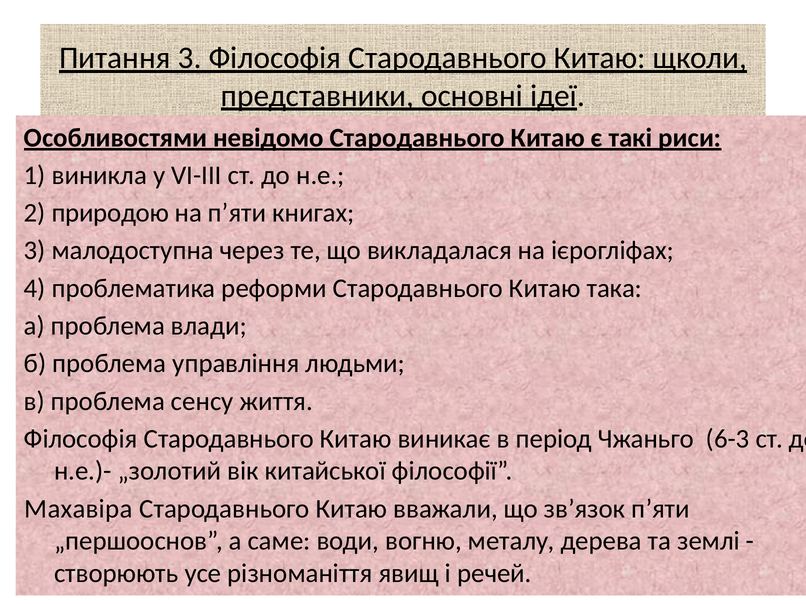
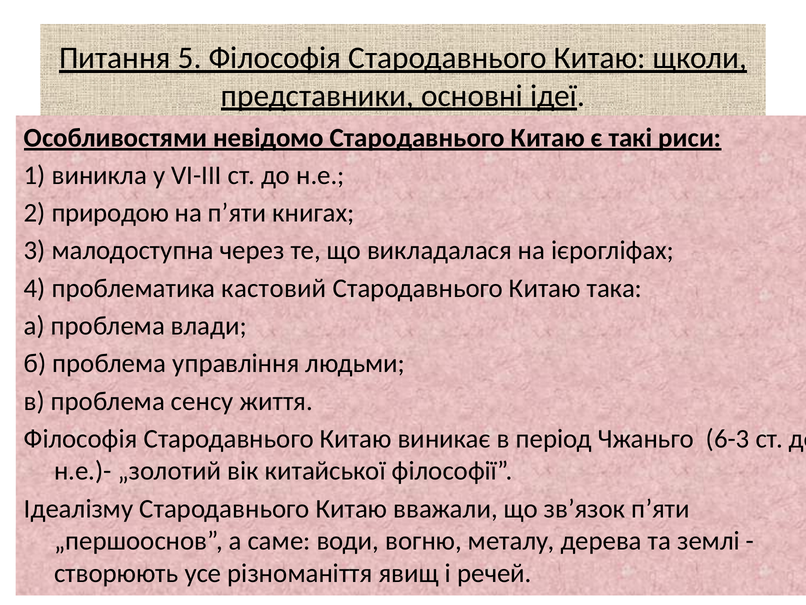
Питання 3: 3 -> 5 (190, 58)
реформи: реформи -> кастовий (274, 288)
Махавіра: Махавіра -> Ідеалізму (79, 508)
